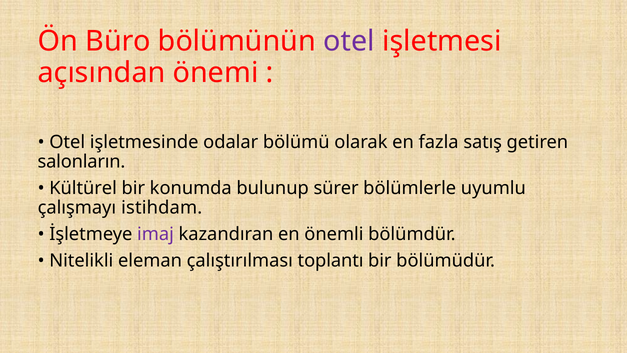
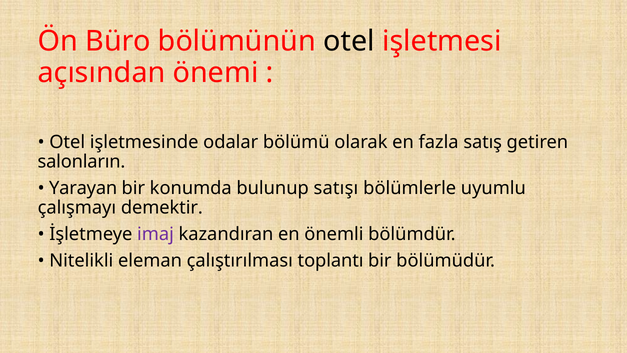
otel colour: purple -> black (349, 41)
Kültürel: Kültürel -> Yarayan (83, 188)
sürer: sürer -> satışı (336, 188)
istihdam: istihdam -> demektir (162, 208)
